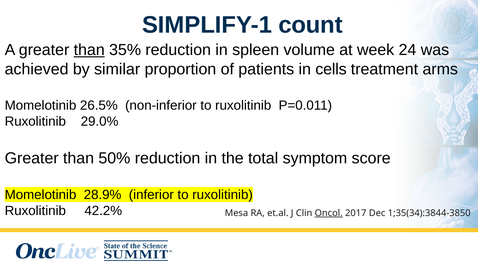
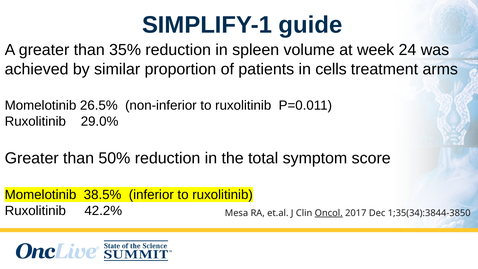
count: count -> guide (310, 25)
than underline: present -> none (89, 50)
28.9%: 28.9% -> 38.5% (103, 195)
